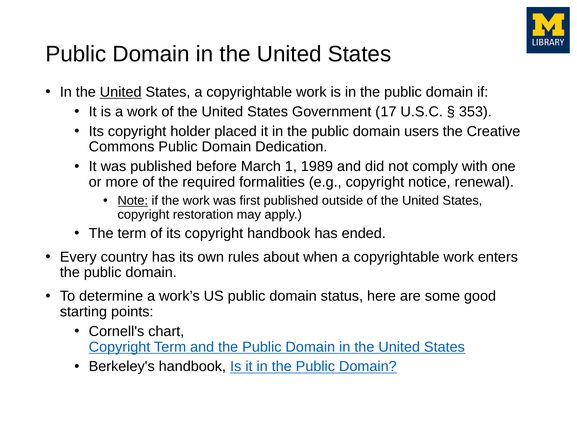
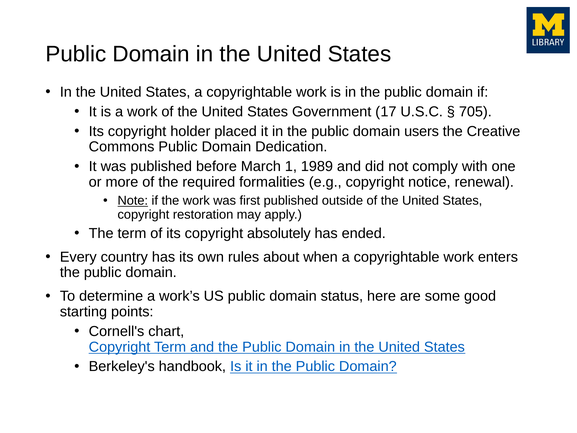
United underline: present -> none (121, 92)
353: 353 -> 705 (475, 112)
copyright handbook: handbook -> absolutely (279, 233)
